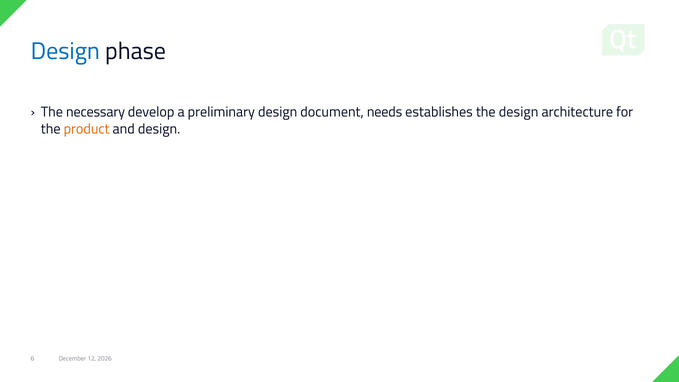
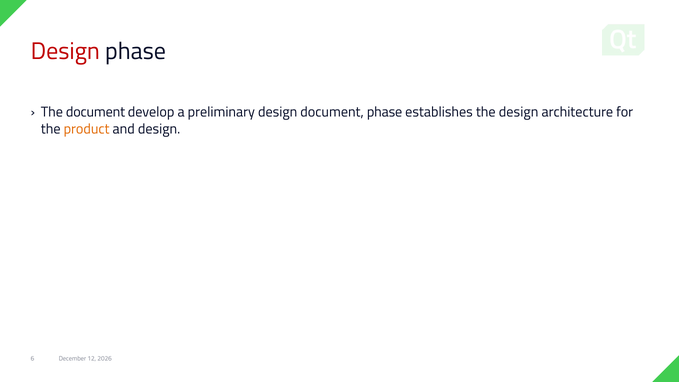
Design colour: blue -> red (65, 51)
The necessary: necessary -> document (96, 112)
document needs: needs -> phase (385, 112)
